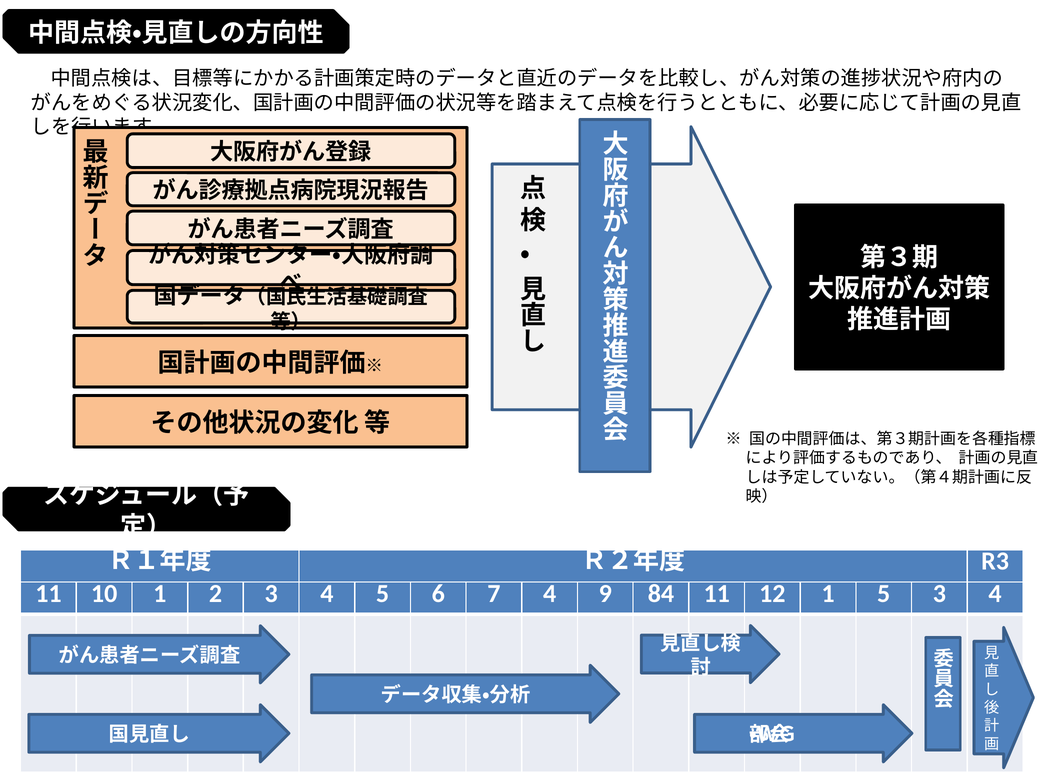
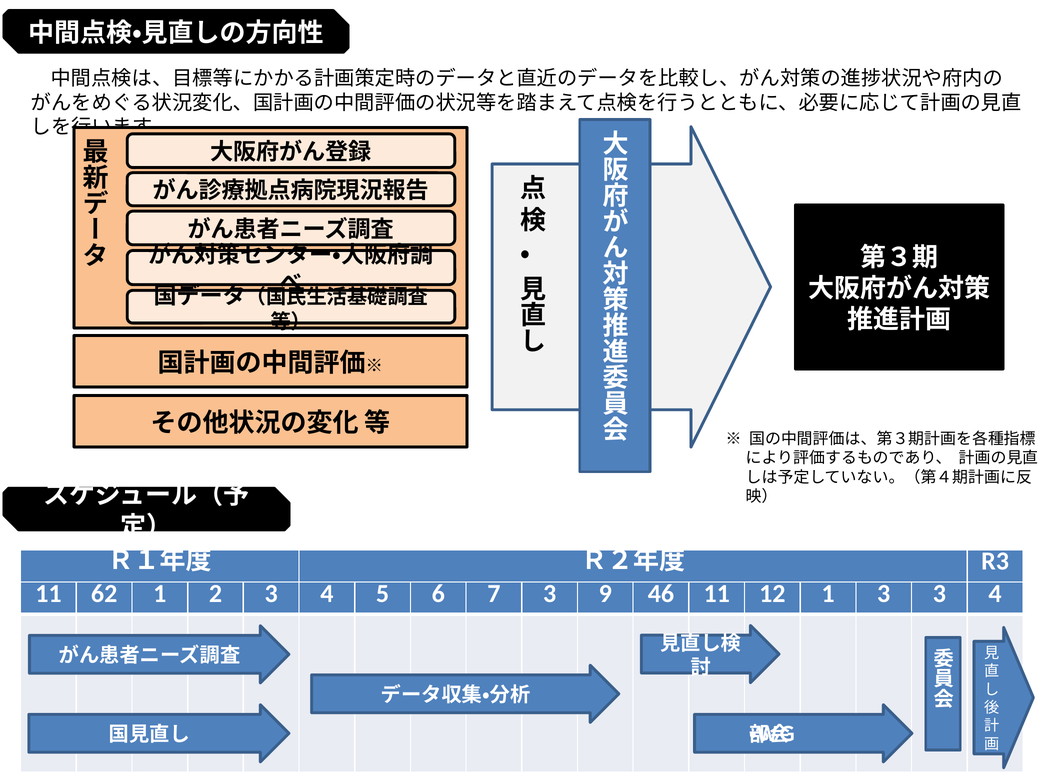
10: 10 -> 62 (104, 593)
7 4: 4 -> 3 (550, 593)
84: 84 -> 46 (661, 593)
1 5: 5 -> 3 (884, 593)
